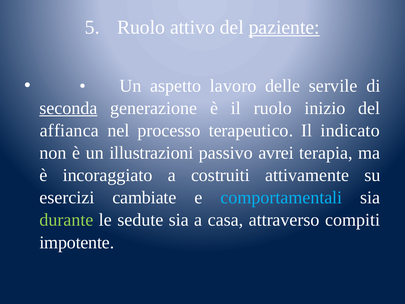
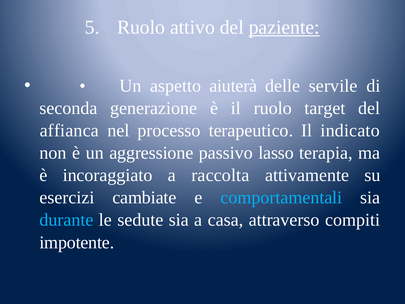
lavoro: lavoro -> aiuterà (233, 86)
seconda underline: present -> none (68, 108)
inizio: inizio -> target (325, 108)
illustrazioni: illustrazioni -> aggressione (151, 153)
avrei: avrei -> lasso (276, 153)
costruiti: costruiti -> raccolta (220, 175)
durante colour: light green -> light blue (66, 220)
